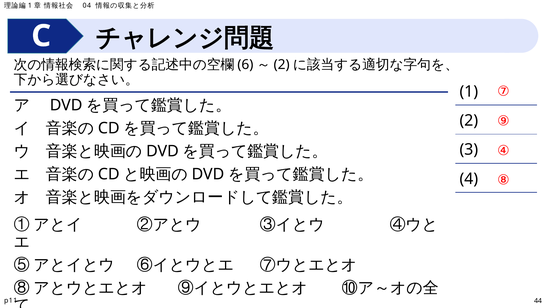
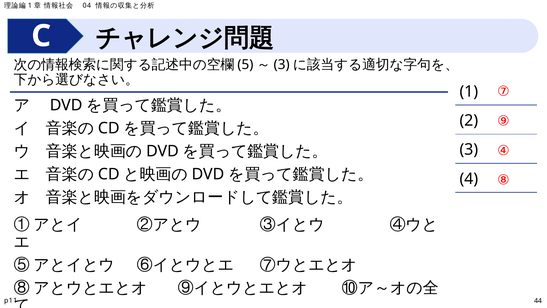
6: 6 -> 5 (245, 65)
2: 2 -> 3 (282, 65)
